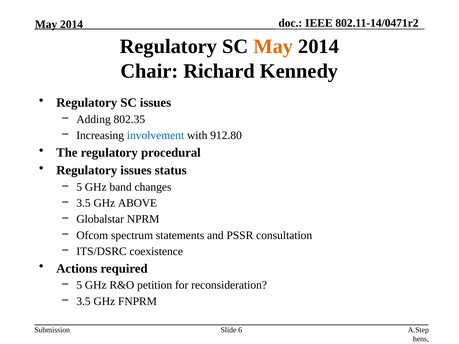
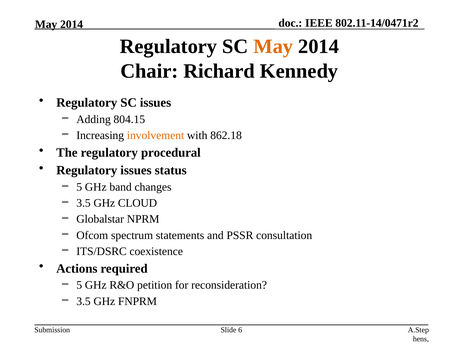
802.35: 802.35 -> 804.15 (129, 119)
involvement colour: blue -> orange (156, 135)
912.80: 912.80 -> 862.18 (226, 135)
ABOVE: ABOVE -> CLOUD (138, 203)
